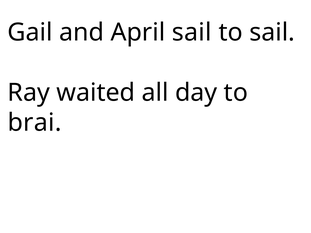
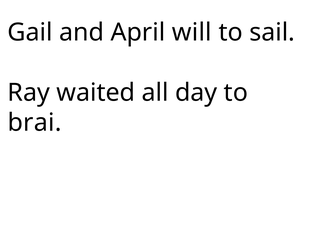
April sail: sail -> will (192, 33)
